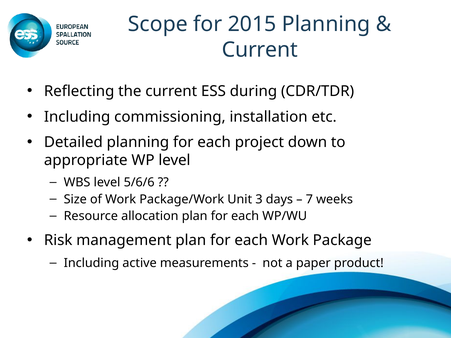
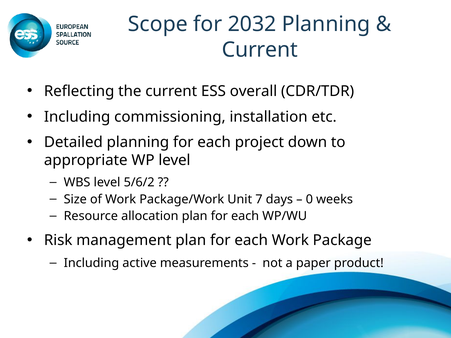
2015: 2015 -> 2032 (252, 24)
during: during -> overall (253, 91)
5/6/6: 5/6/6 -> 5/6/2 (139, 182)
3: 3 -> 7 (259, 199)
7: 7 -> 0 (309, 199)
